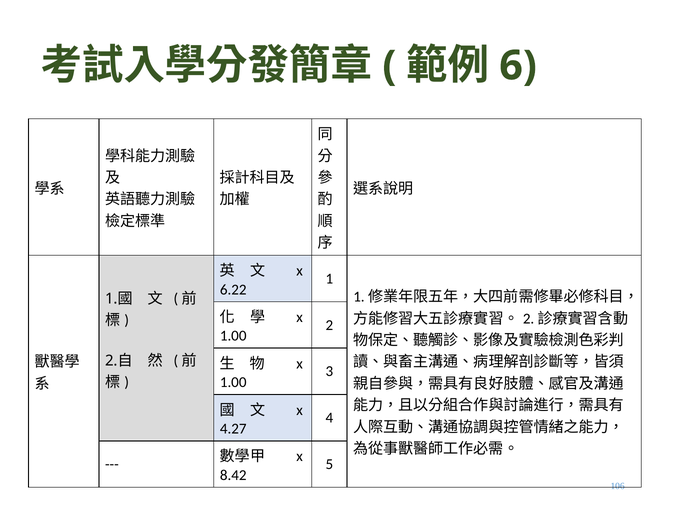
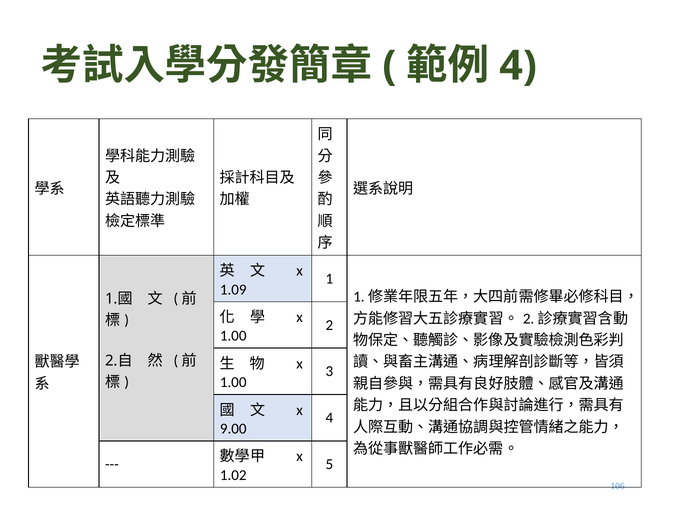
6: 6 -> 4 (518, 66)
6.22: 6.22 -> 1.09 (233, 289)
4.27: 4.27 -> 9.00 (233, 428)
8.42: 8.42 -> 1.02 (233, 475)
